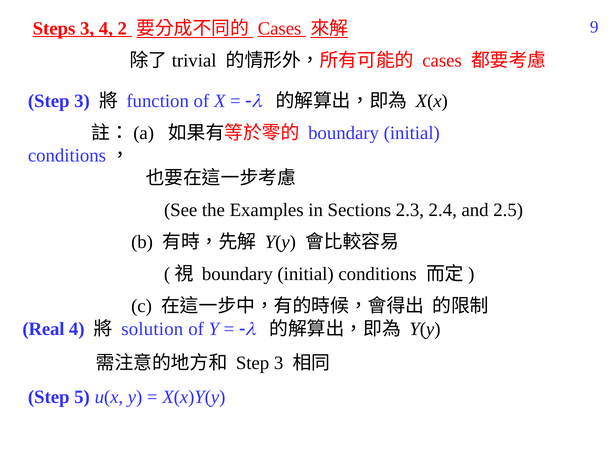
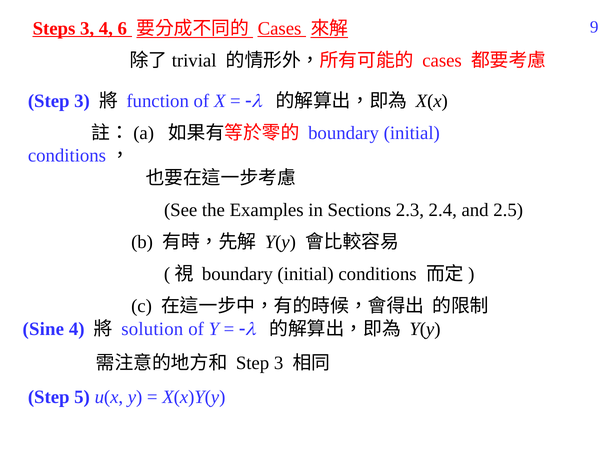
2: 2 -> 6 (122, 28)
Real: Real -> Sine (43, 329)
